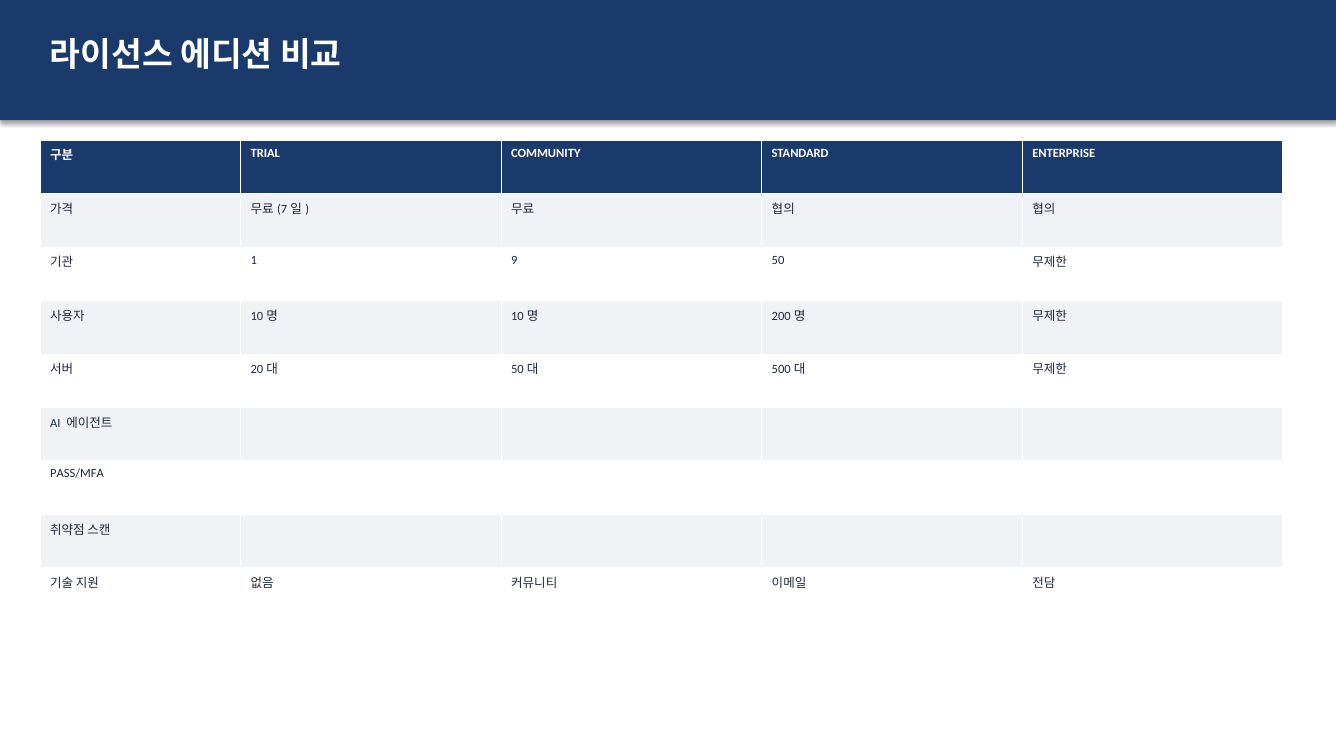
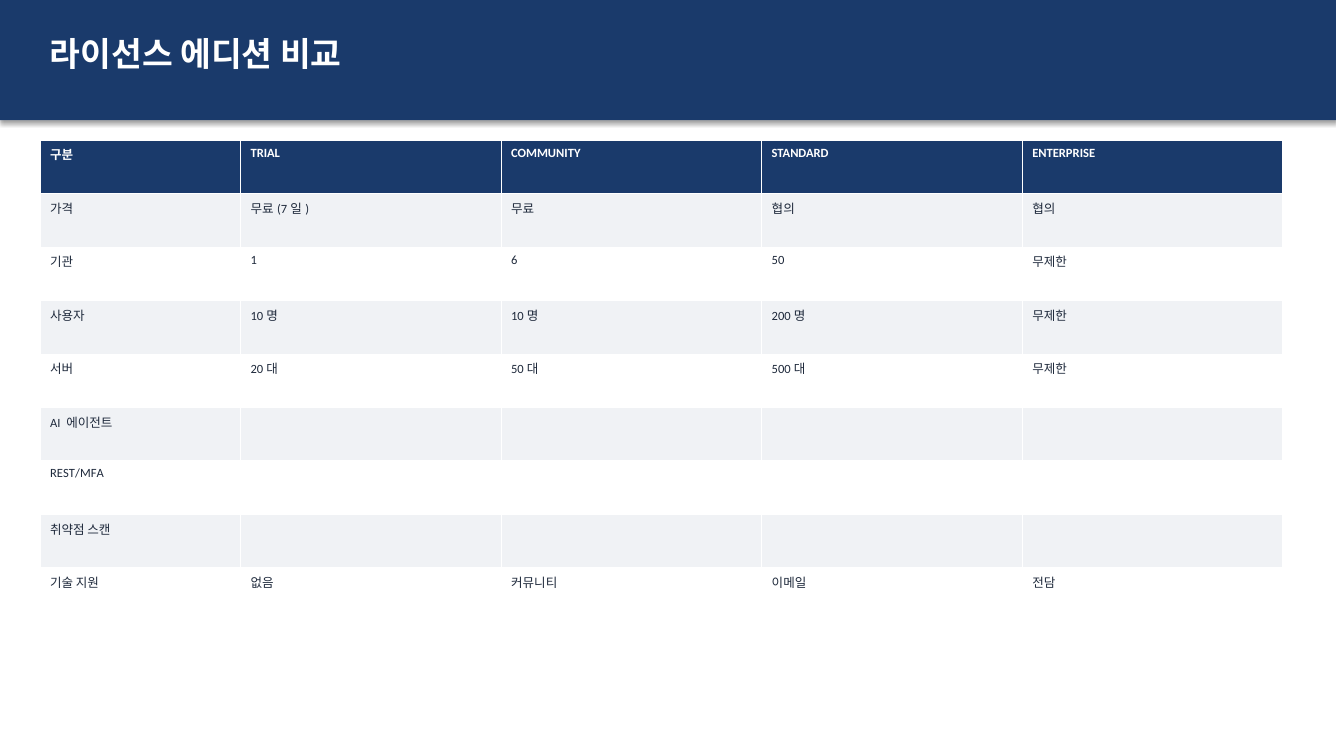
9: 9 -> 6 (514, 260)
PASS/MFA: PASS/MFA -> REST/MFA (77, 474)
